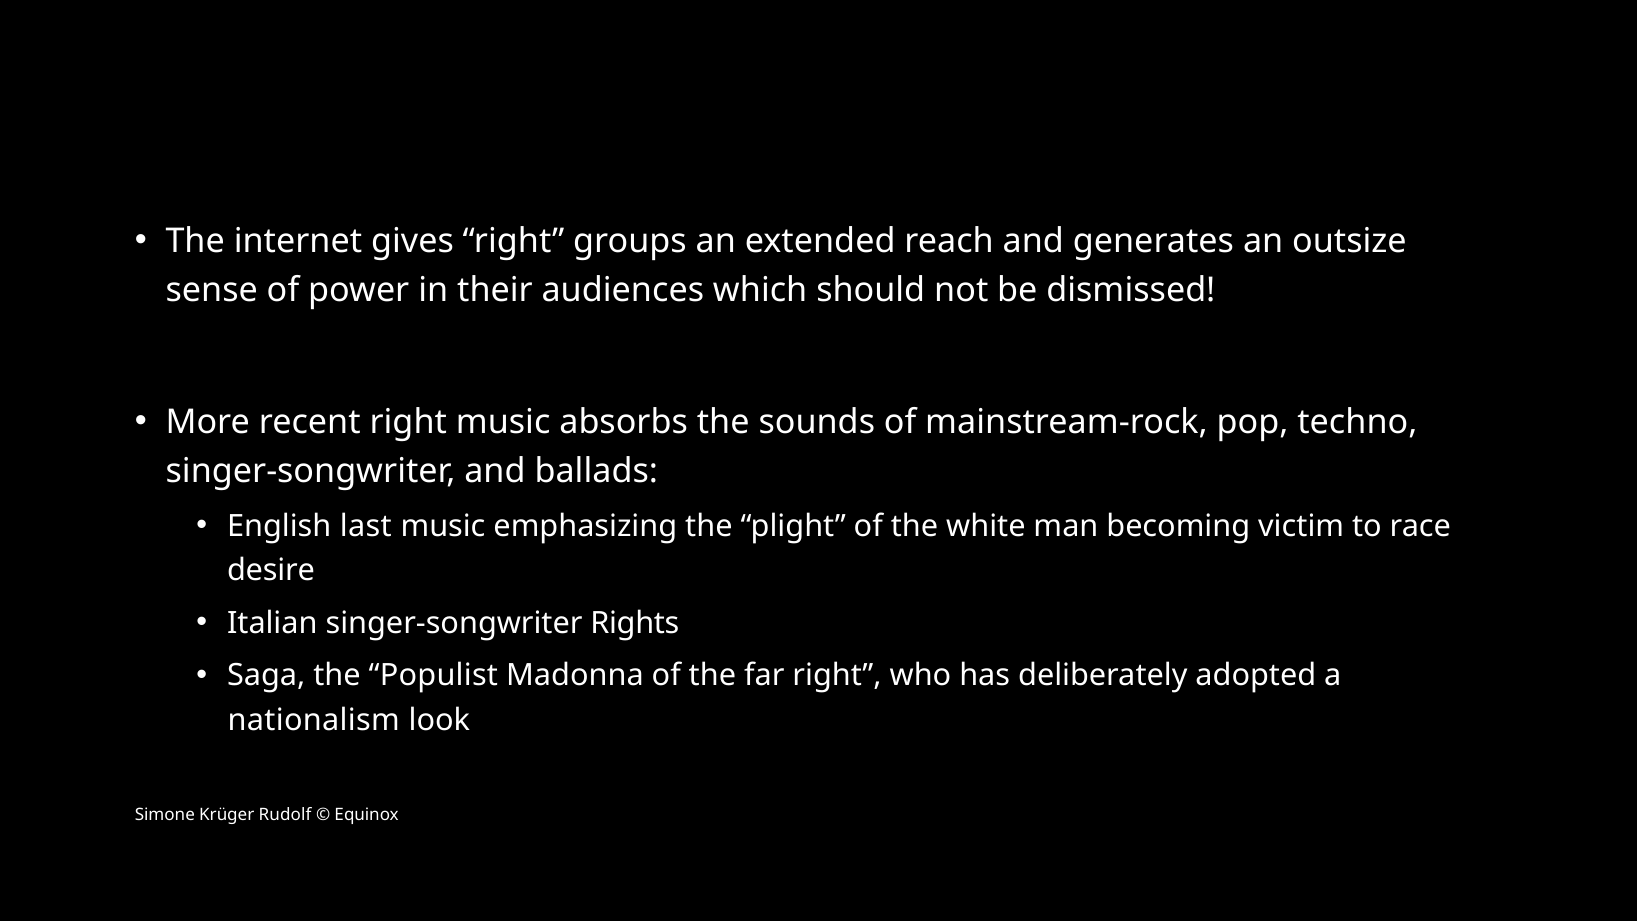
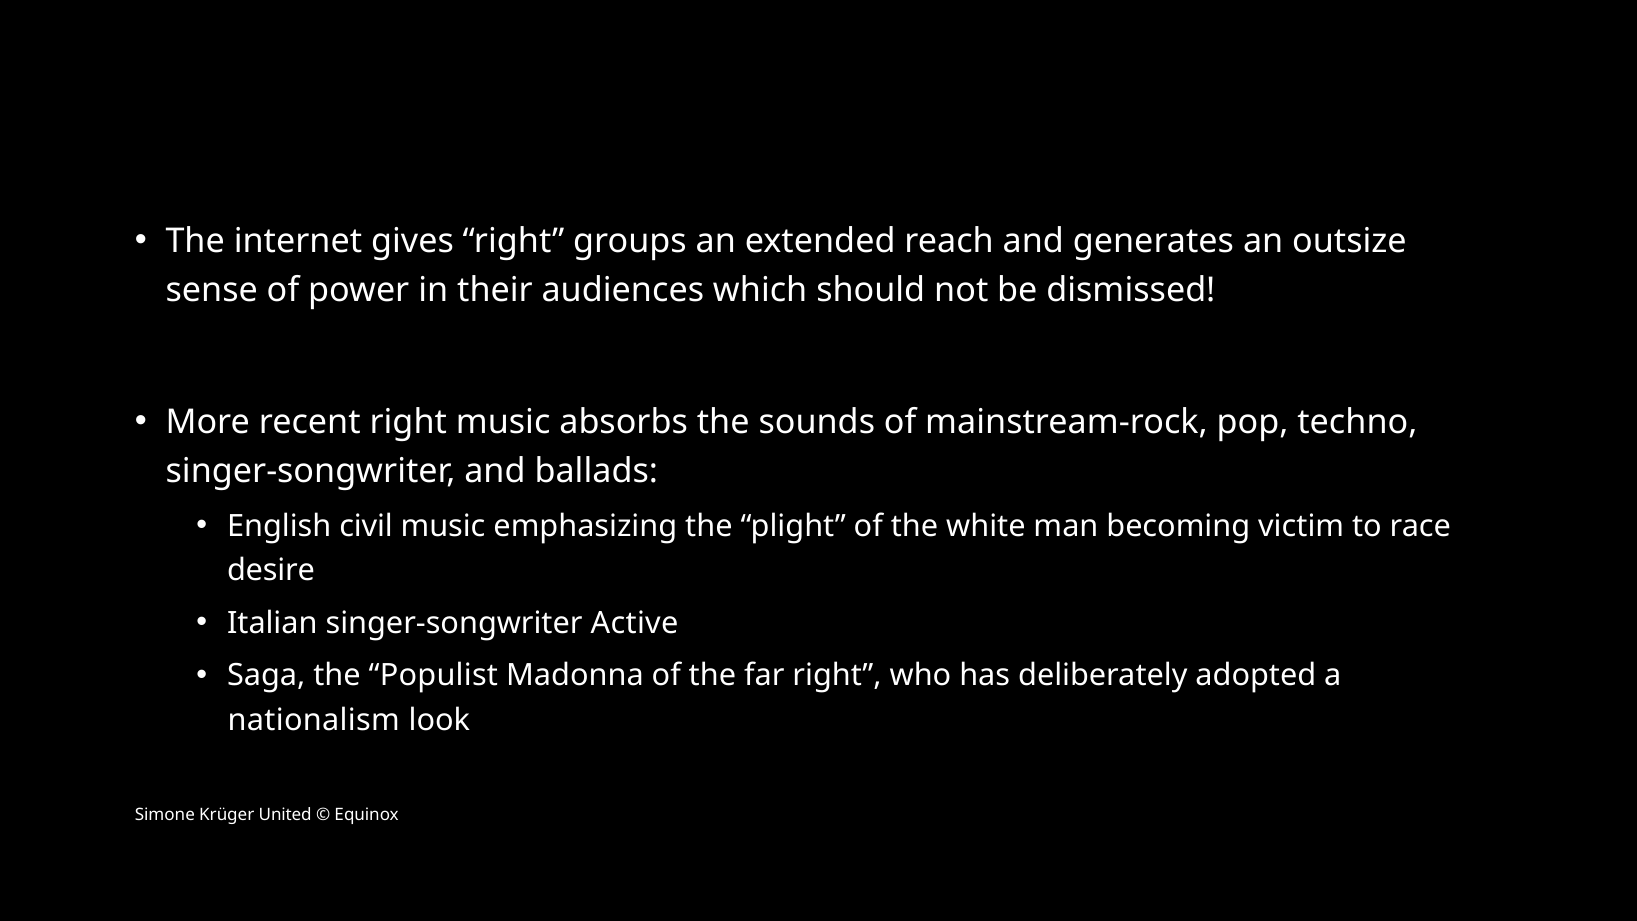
last: last -> civil (366, 526)
Rights: Rights -> Active (635, 623)
Rudolf: Rudolf -> United (285, 814)
